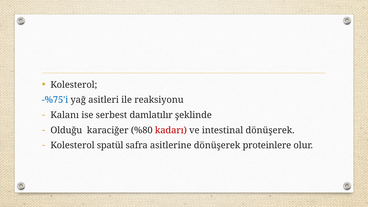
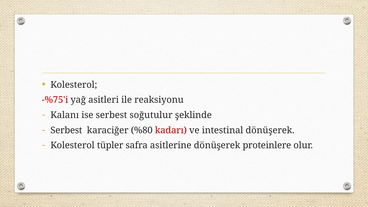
-%75'i colour: blue -> red (55, 100)
damlatılır: damlatılır -> soğutulur (151, 115)
Olduğu: Olduğu -> Serbest (66, 130)
spatül: spatül -> tüpler (110, 145)
